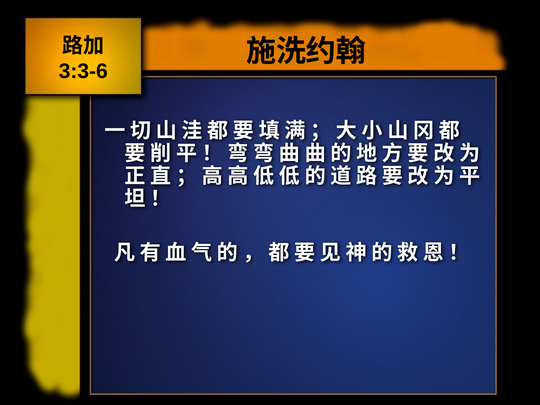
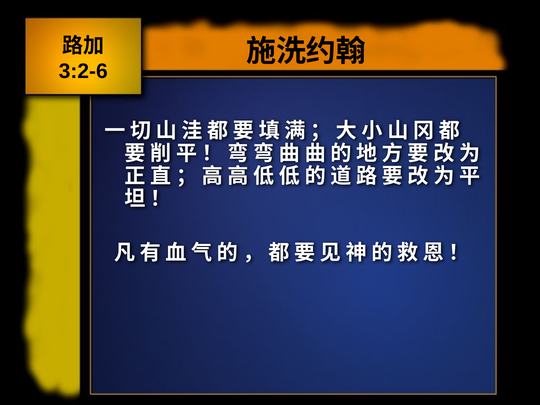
3:3-6: 3:3-6 -> 3:2-6 (83, 71)
